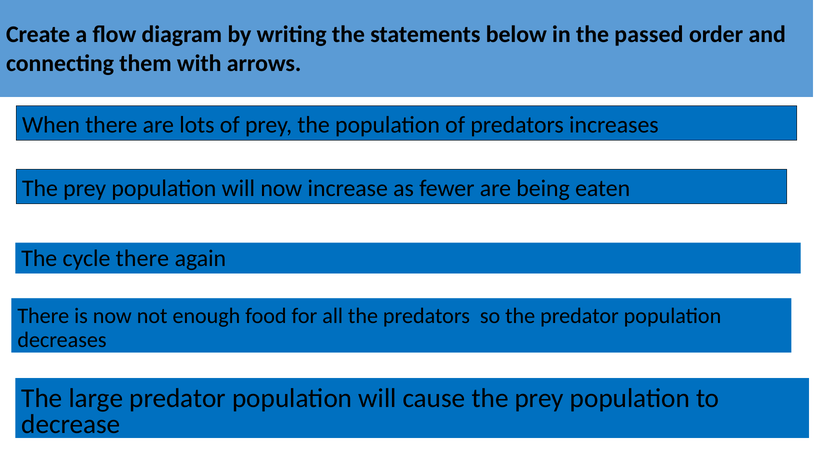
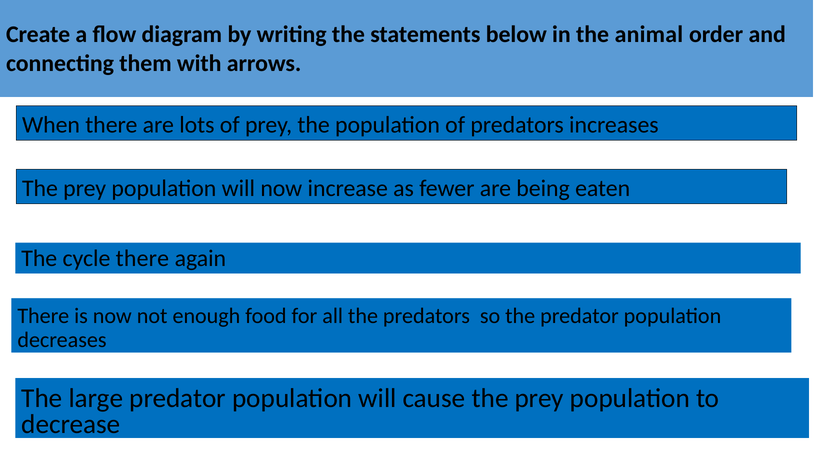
passed: passed -> animal (649, 35)
